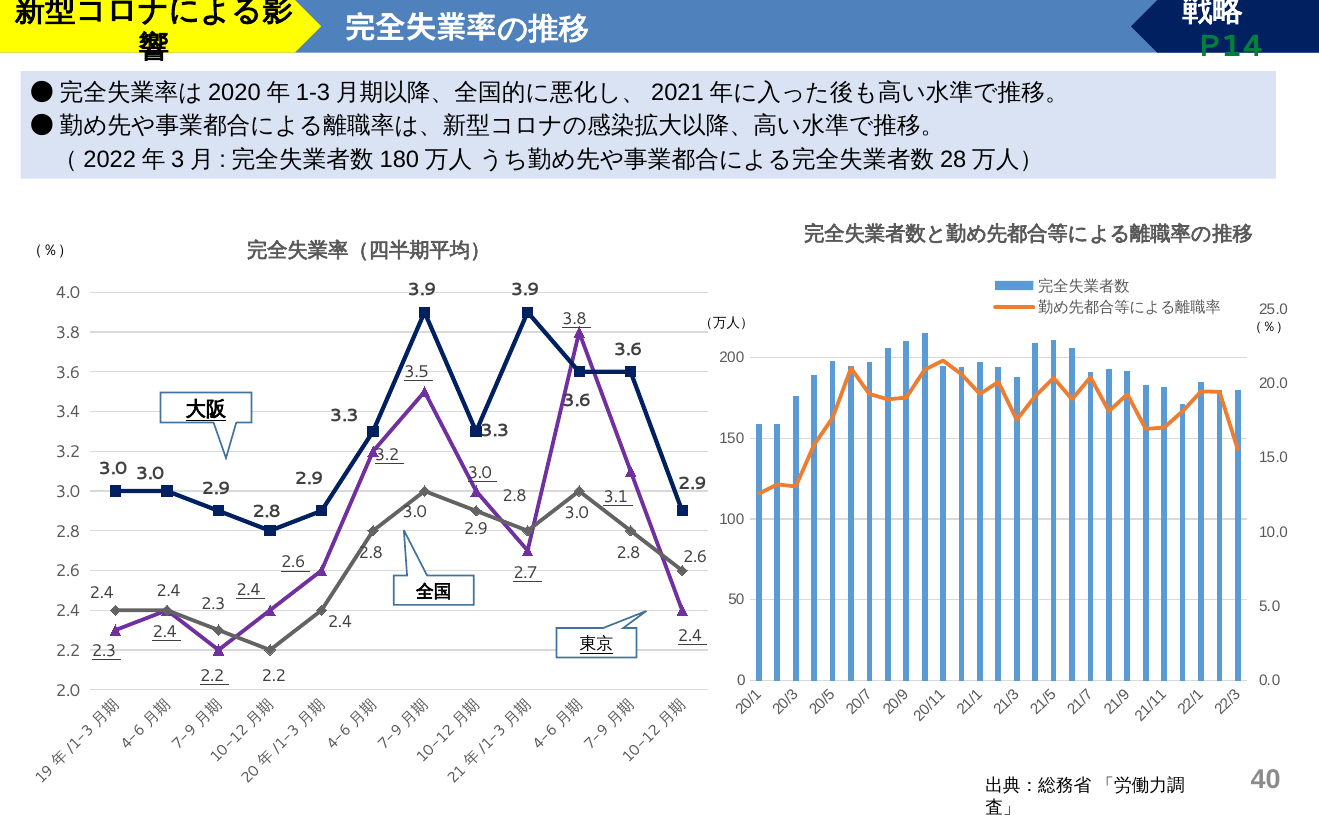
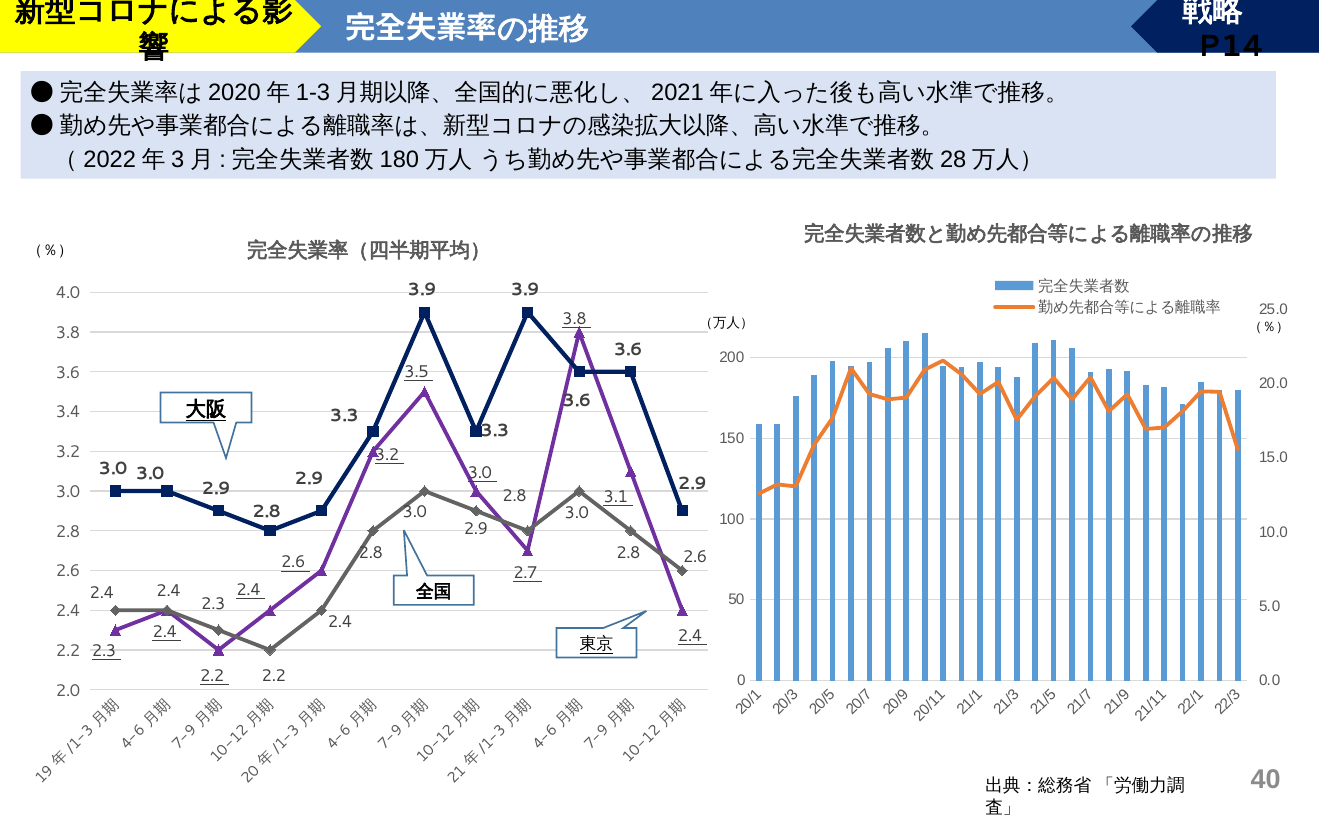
P14 colour: green -> black (1231, 47)
